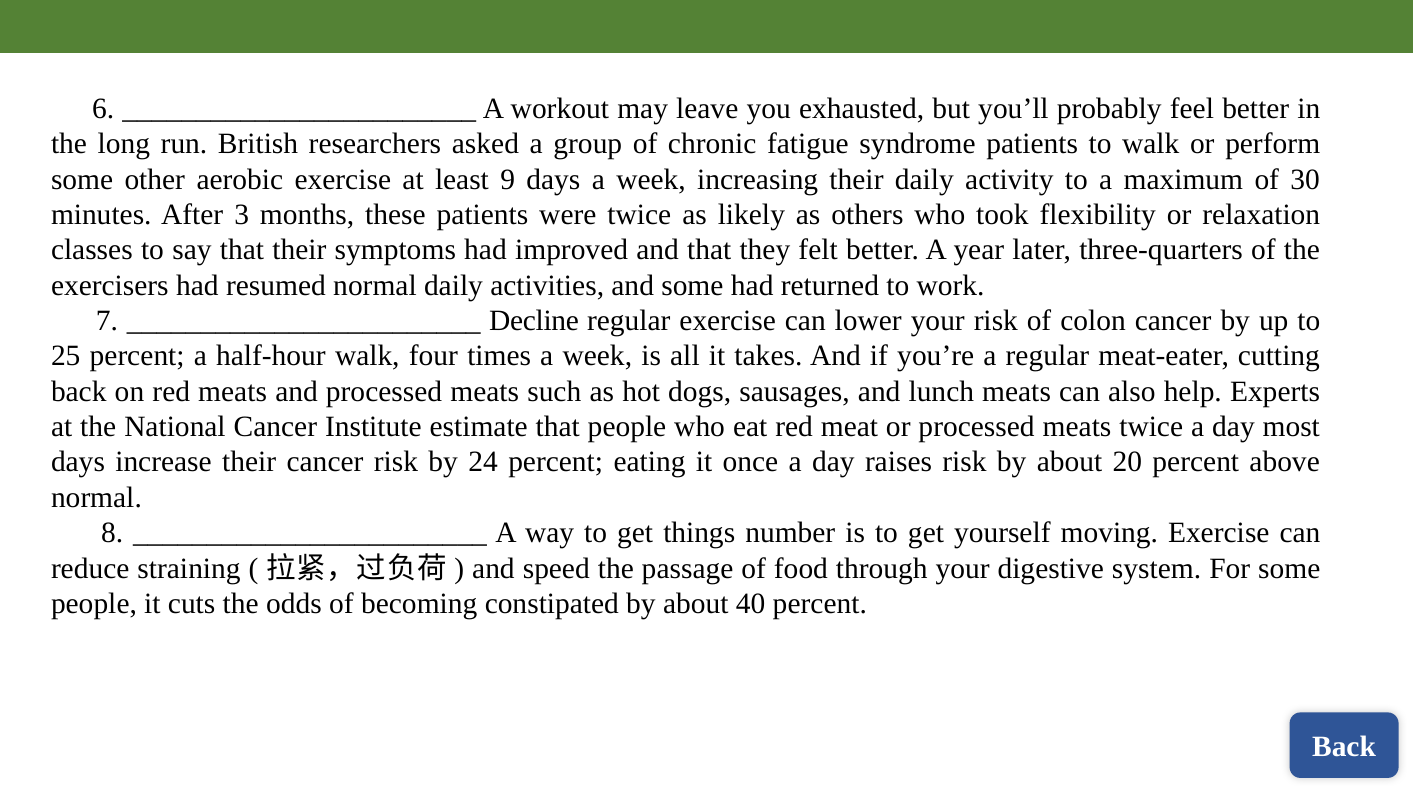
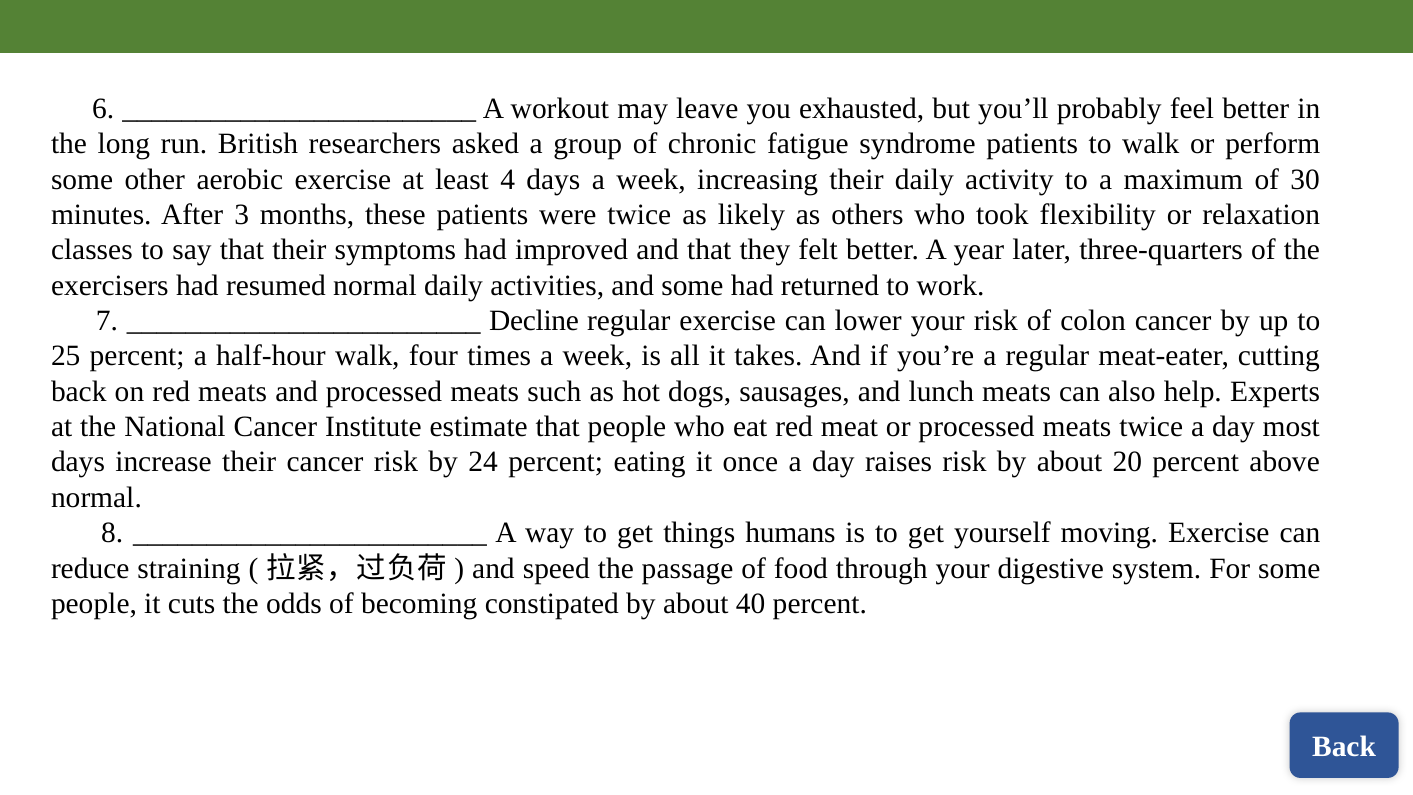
9: 9 -> 4 (508, 179)
number: number -> humans (790, 533)
